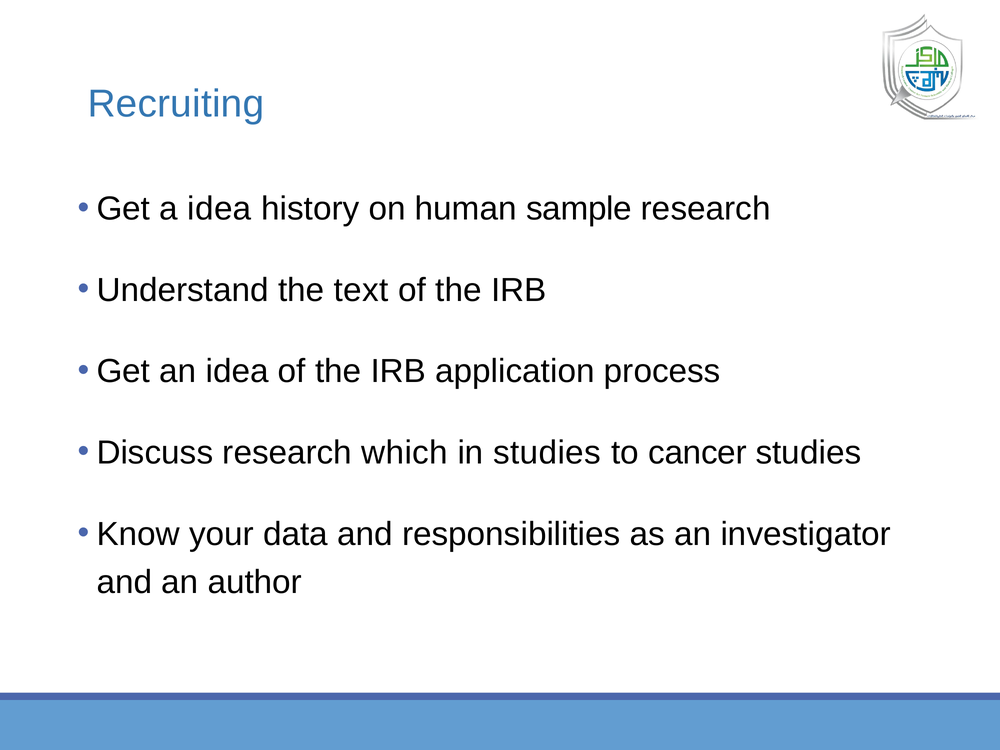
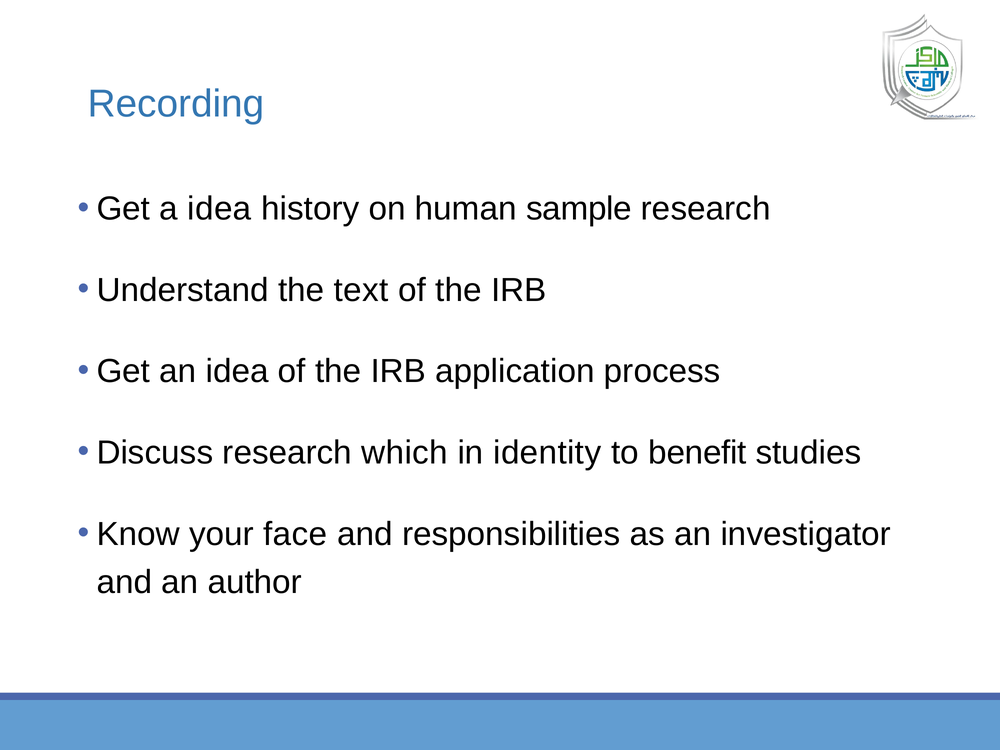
Recruiting: Recruiting -> Recording (176, 104)
in studies: studies -> identity (547, 453)
cancer: cancer -> benefit (697, 453)
data: data -> face (295, 534)
